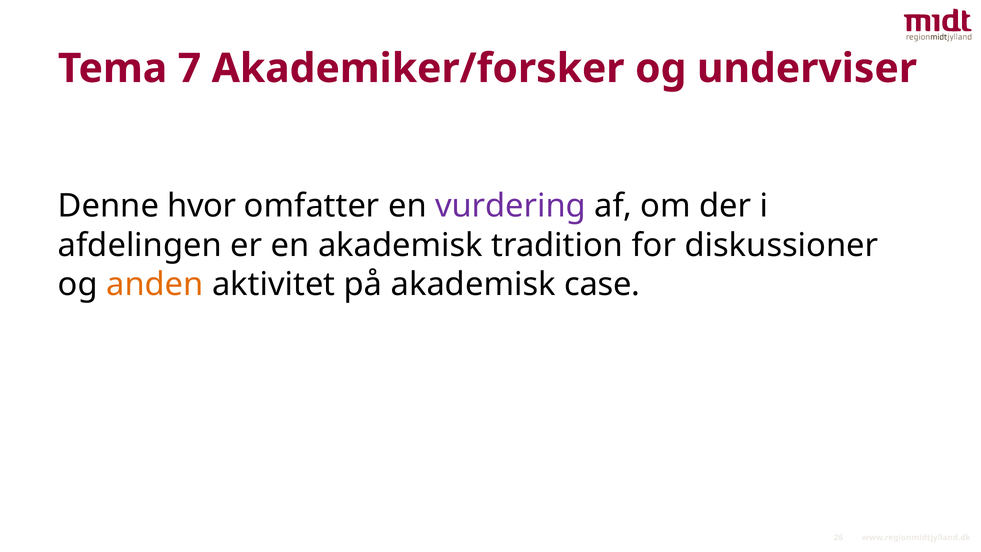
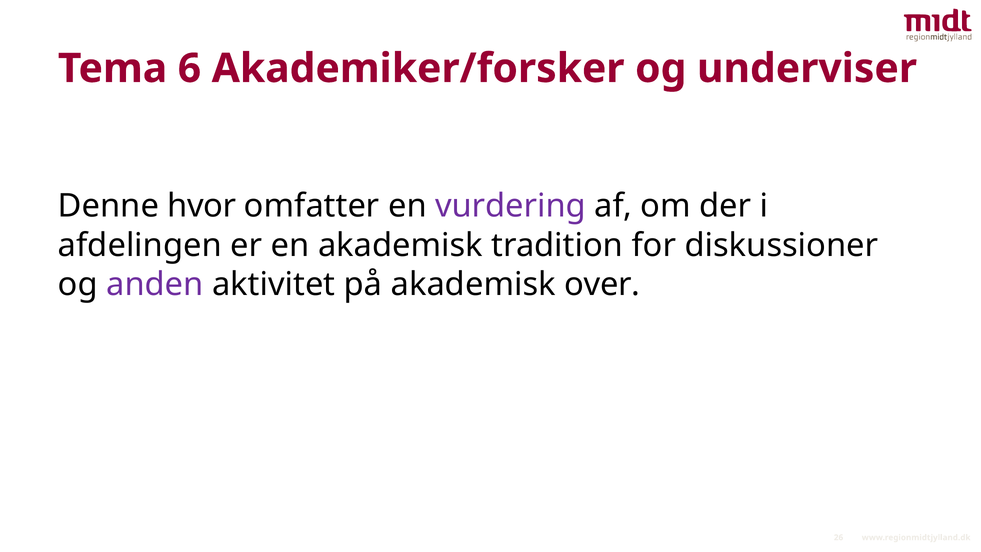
7: 7 -> 6 (189, 69)
anden colour: orange -> purple (155, 285)
case: case -> over (602, 285)
